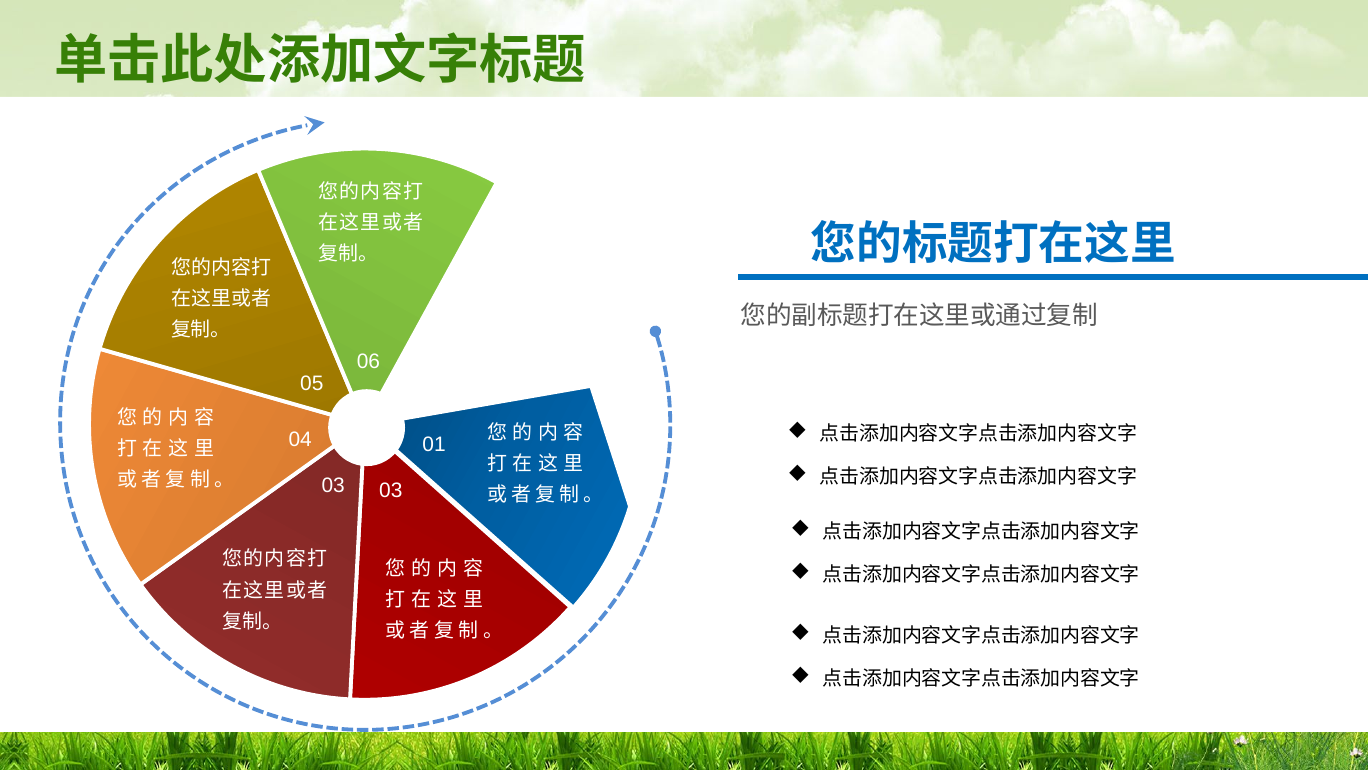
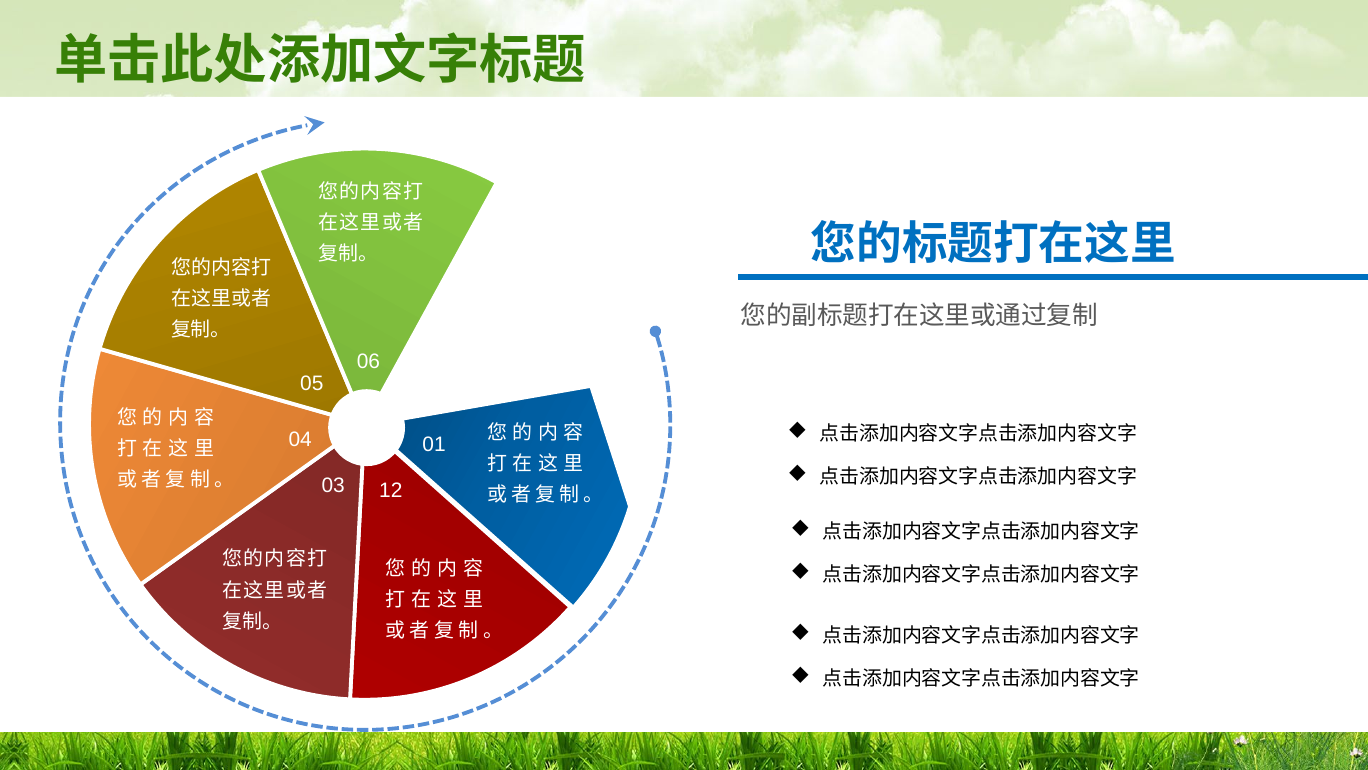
03 03: 03 -> 12 (391, 490)
